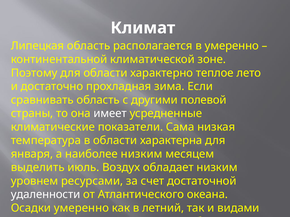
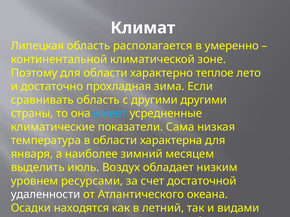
другими полевой: полевой -> другими (204, 100)
имеет colour: white -> light blue (110, 114)
наиболее низким: низким -> зимний (142, 154)
Осадки умеренно: умеренно -> находятся (82, 208)
